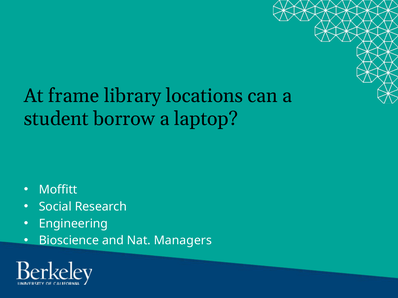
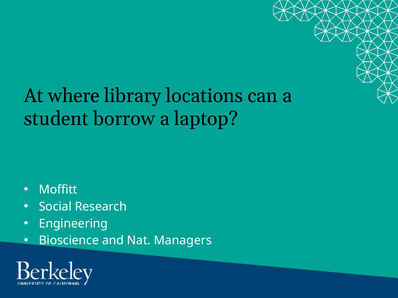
frame: frame -> where (74, 96)
